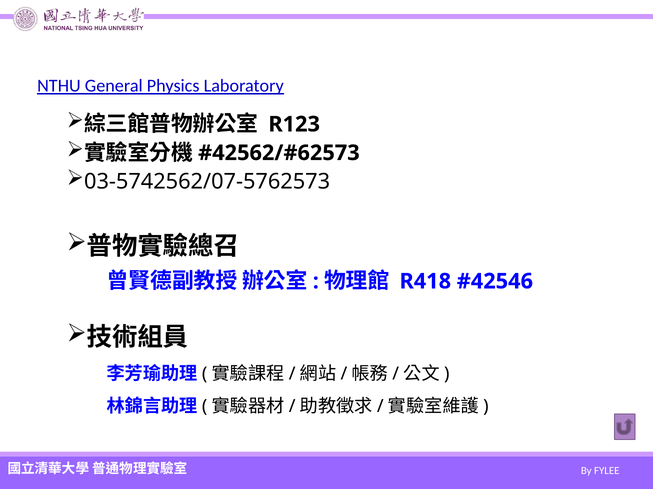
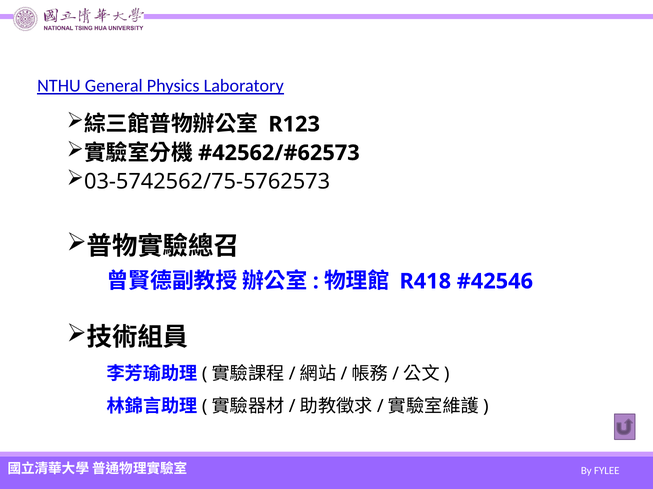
03-5742562/07-5762573: 03-5742562/07-5762573 -> 03-5742562/75-5762573 (207, 182)
